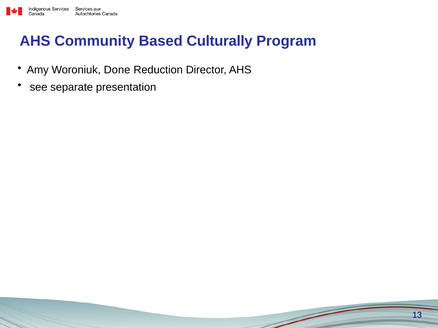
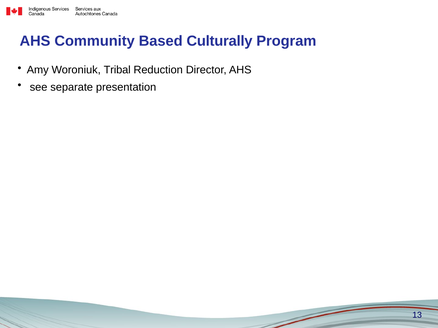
Done: Done -> Tribal (117, 70)
